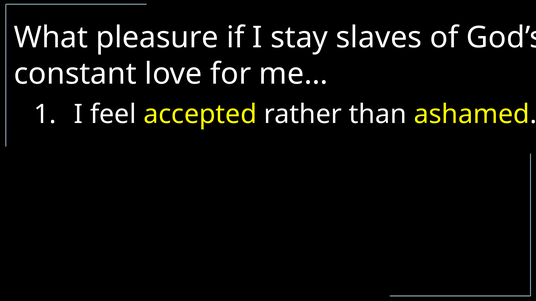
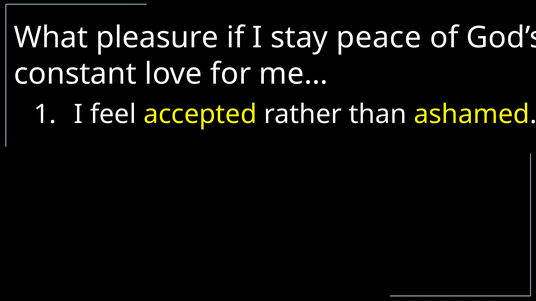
slaves: slaves -> peace (379, 38)
